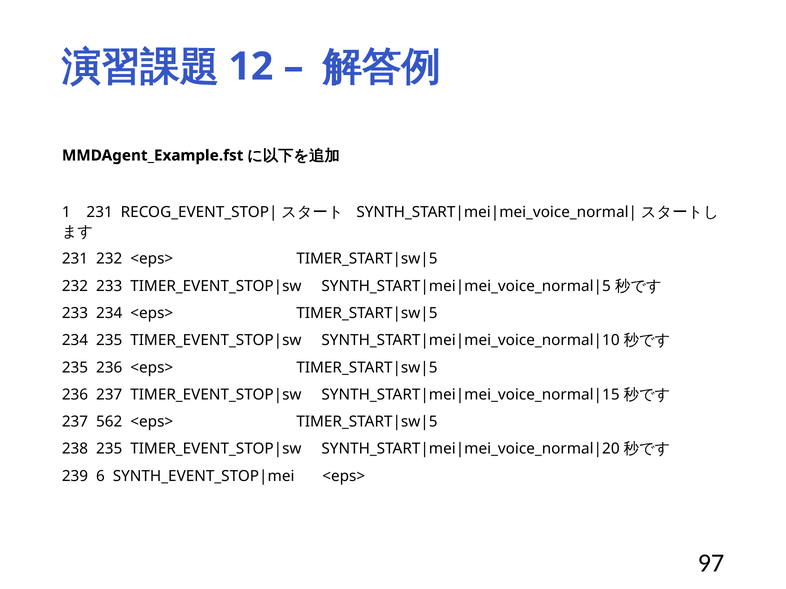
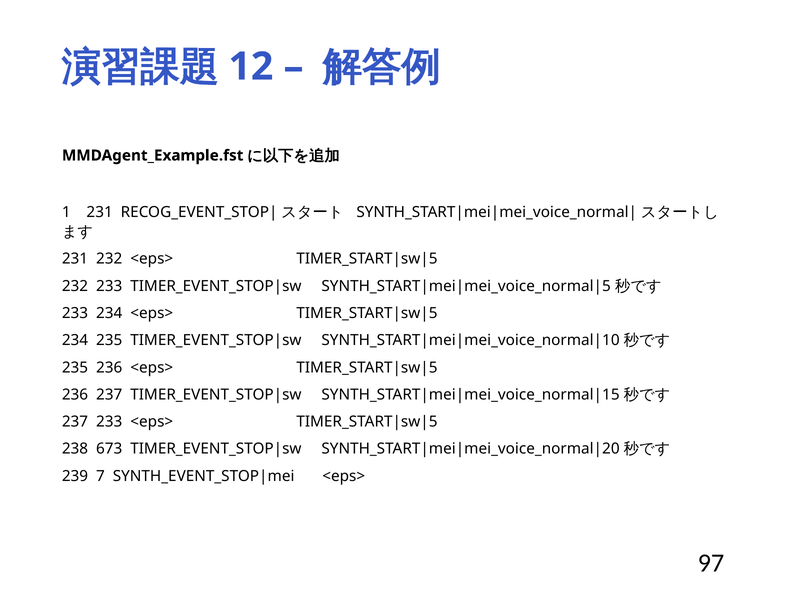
237 562: 562 -> 233 (109, 422)
238 235: 235 -> 673 (109, 449)
6: 6 -> 7 (100, 476)
